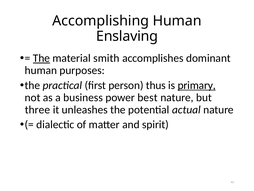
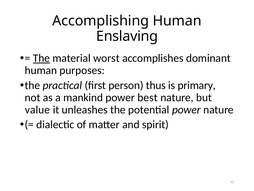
smith: smith -> worst (106, 58)
primary underline: present -> none (197, 85)
business: business -> mankind (83, 97)
three: three -> value (37, 109)
potential actual: actual -> power (186, 109)
